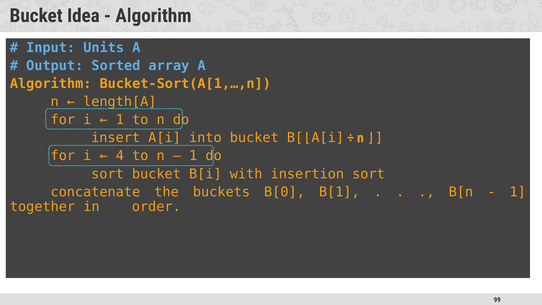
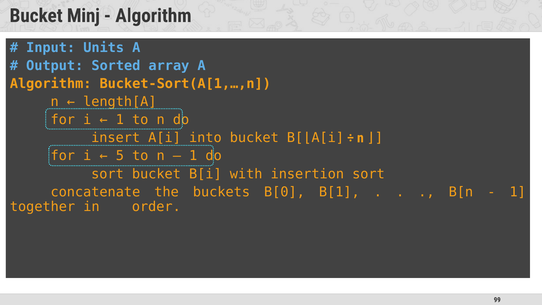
Idea: Idea -> Minj (83, 16)
4: 4 -> 5 (120, 156)
